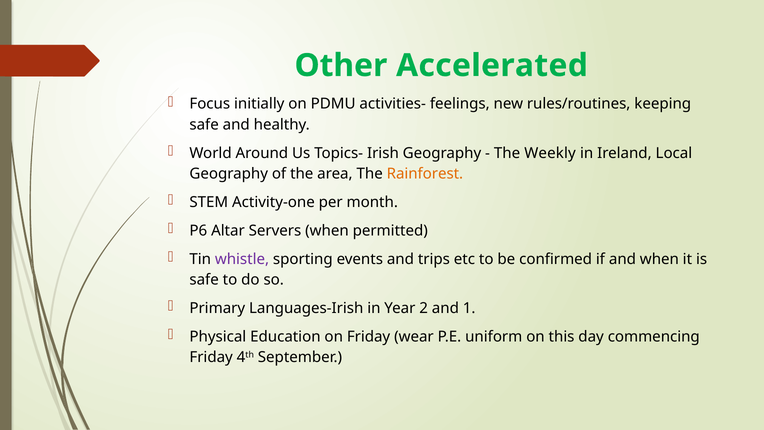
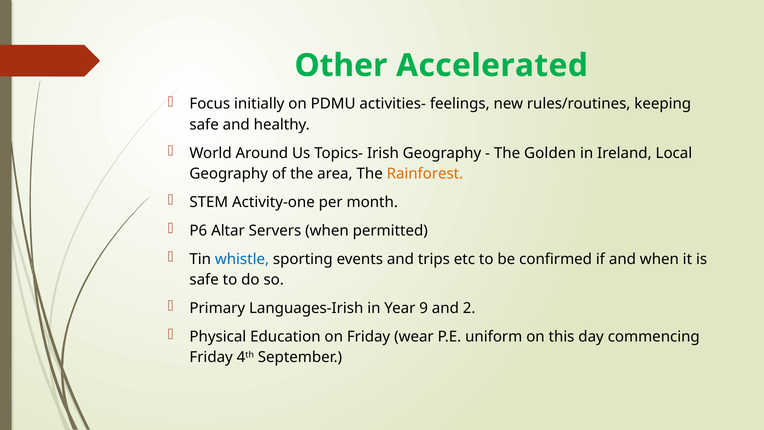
Weekly: Weekly -> Golden (550, 153)
whistle colour: purple -> blue (242, 259)
2: 2 -> 9 (424, 308)
1: 1 -> 2 (469, 308)
